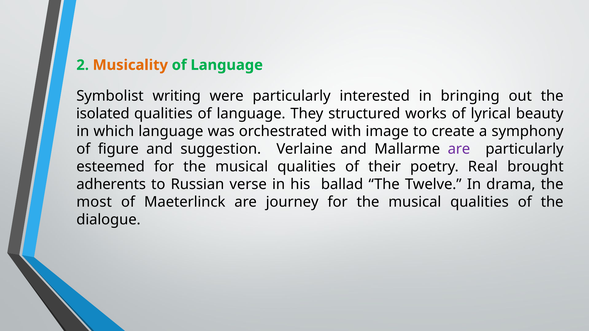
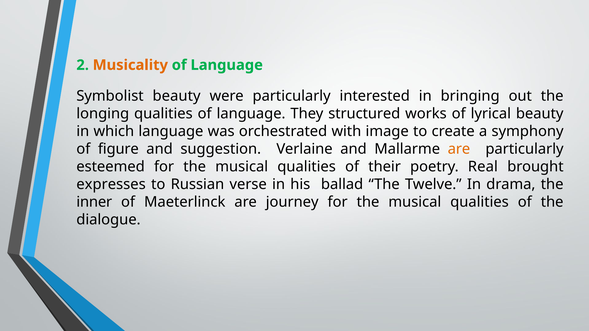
Symbolist writing: writing -> beauty (177, 96)
isolated: isolated -> longing (103, 114)
are colour: purple -> orange (459, 149)
adherents: adherents -> expresses (111, 184)
most: most -> inner (94, 202)
